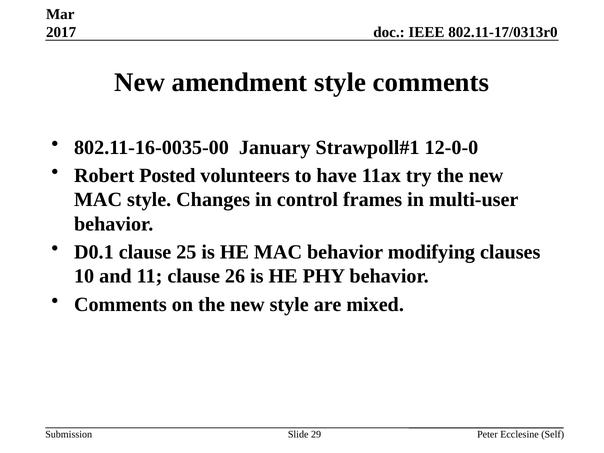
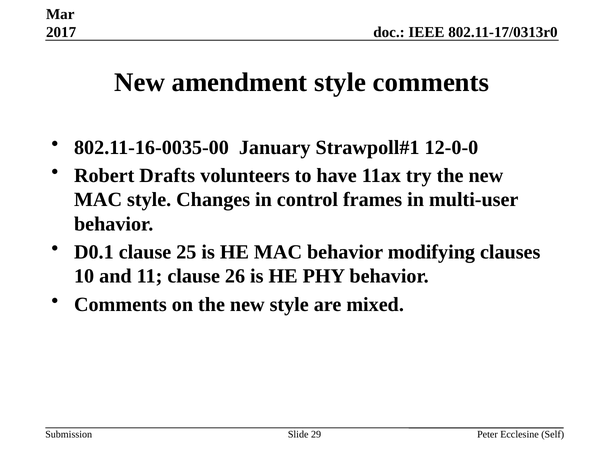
Posted: Posted -> Drafts (167, 176)
